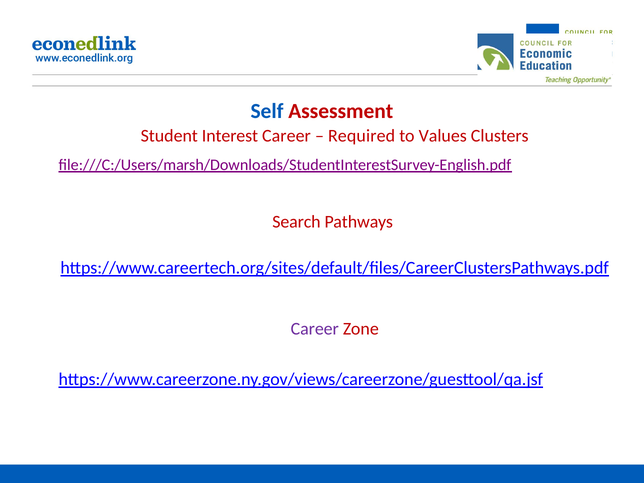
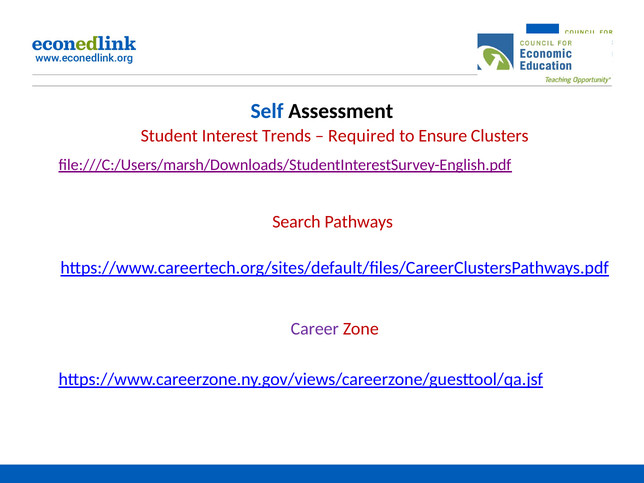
Assessment colour: red -> black (341, 111)
Interest Career: Career -> Trends (287, 136)
Values: Values -> Ensure (443, 136)
